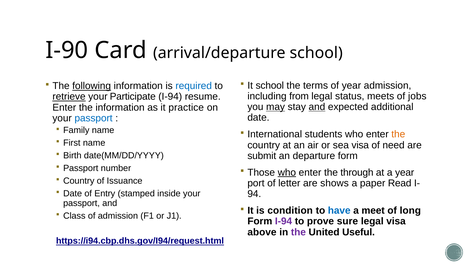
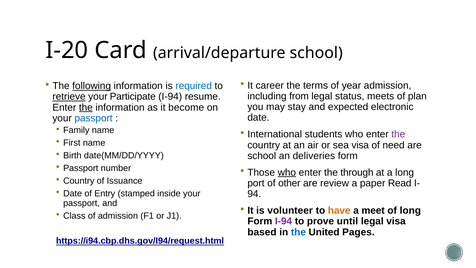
I-90: I-90 -> I-20 (67, 50)
It school: school -> career (270, 85)
jobs: jobs -> plan (417, 96)
may underline: present -> none (276, 107)
and underline: present -> none (317, 107)
additional: additional -> electronic (392, 107)
the underline: none -> present (86, 107)
practice: practice -> become (186, 107)
the colour: orange -> purple (398, 134)
submit: submit -> school (262, 156)
departure: departure -> deliveries (314, 156)
a year: year -> long (405, 172)
letter: letter -> other (289, 183)
shows: shows -> review (335, 183)
condition: condition -> volunteer (290, 210)
have colour: blue -> orange (339, 210)
sure: sure -> until (347, 221)
above: above -> based (262, 232)
the colour: purple -> blue (298, 232)
Useful: Useful -> Pages (358, 232)
